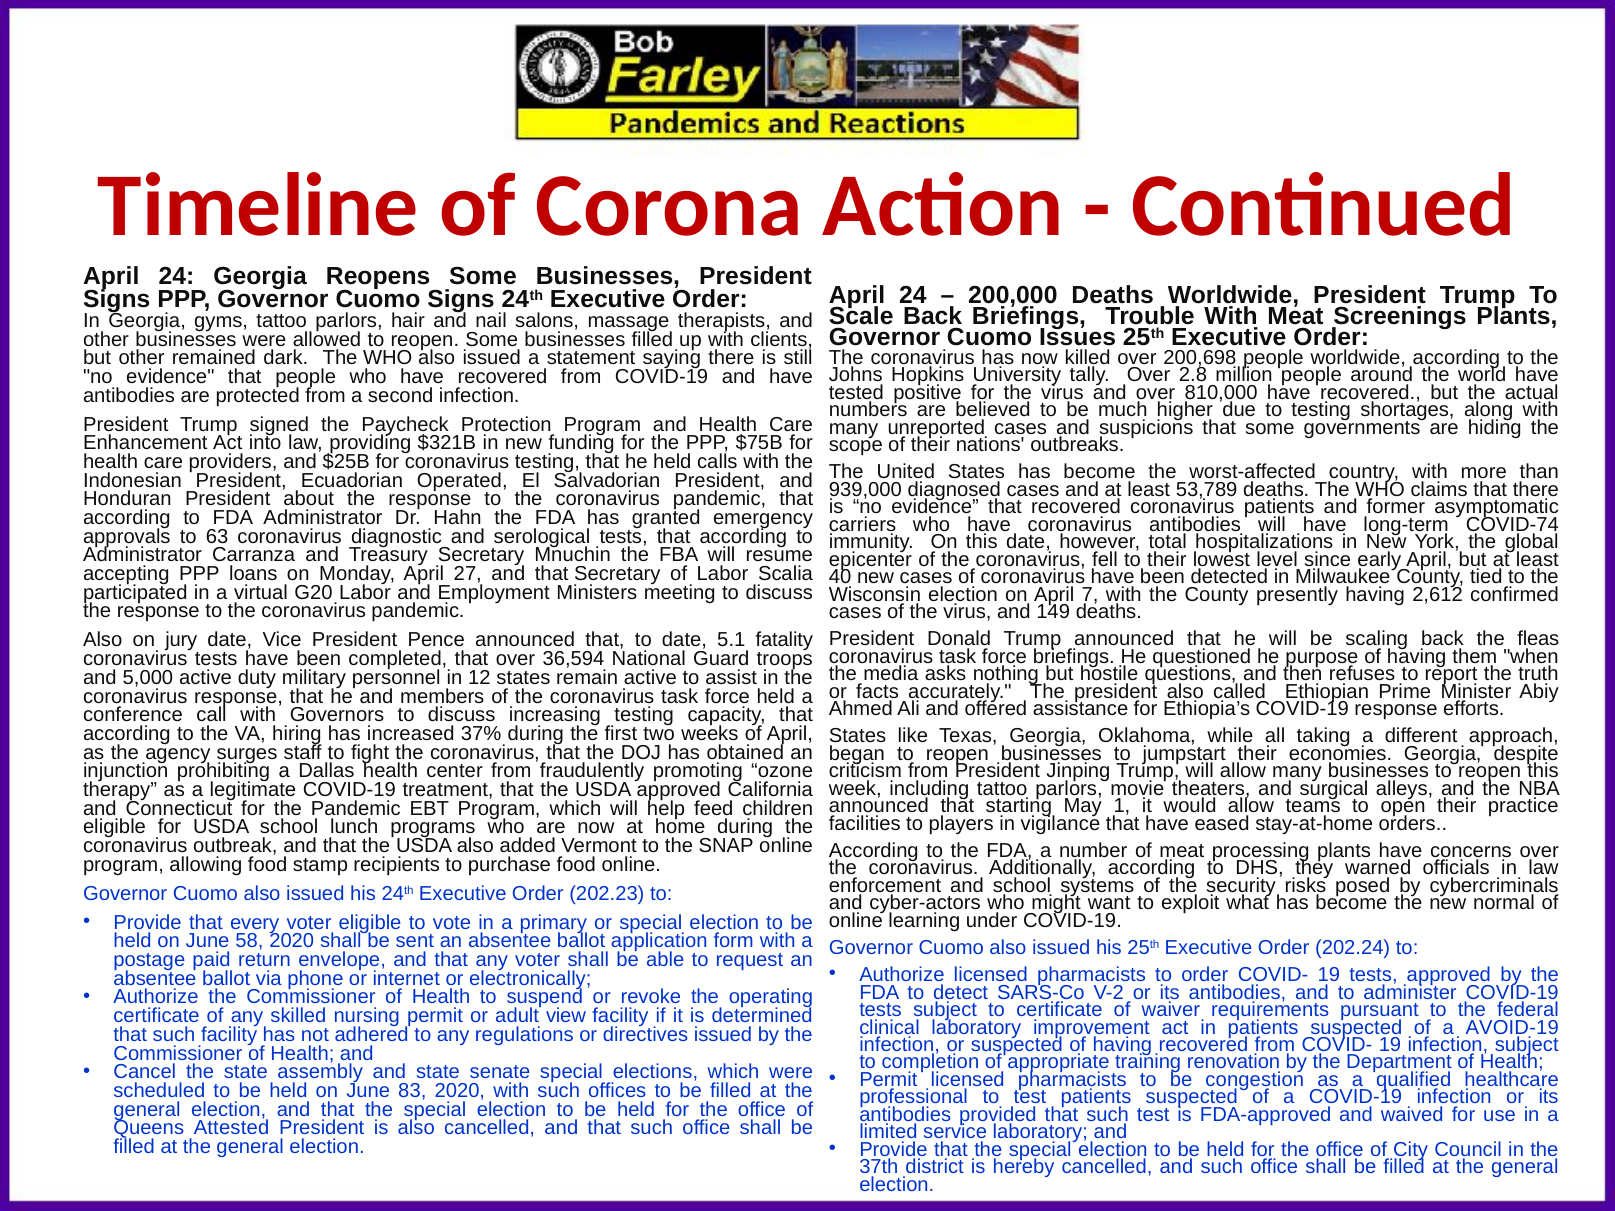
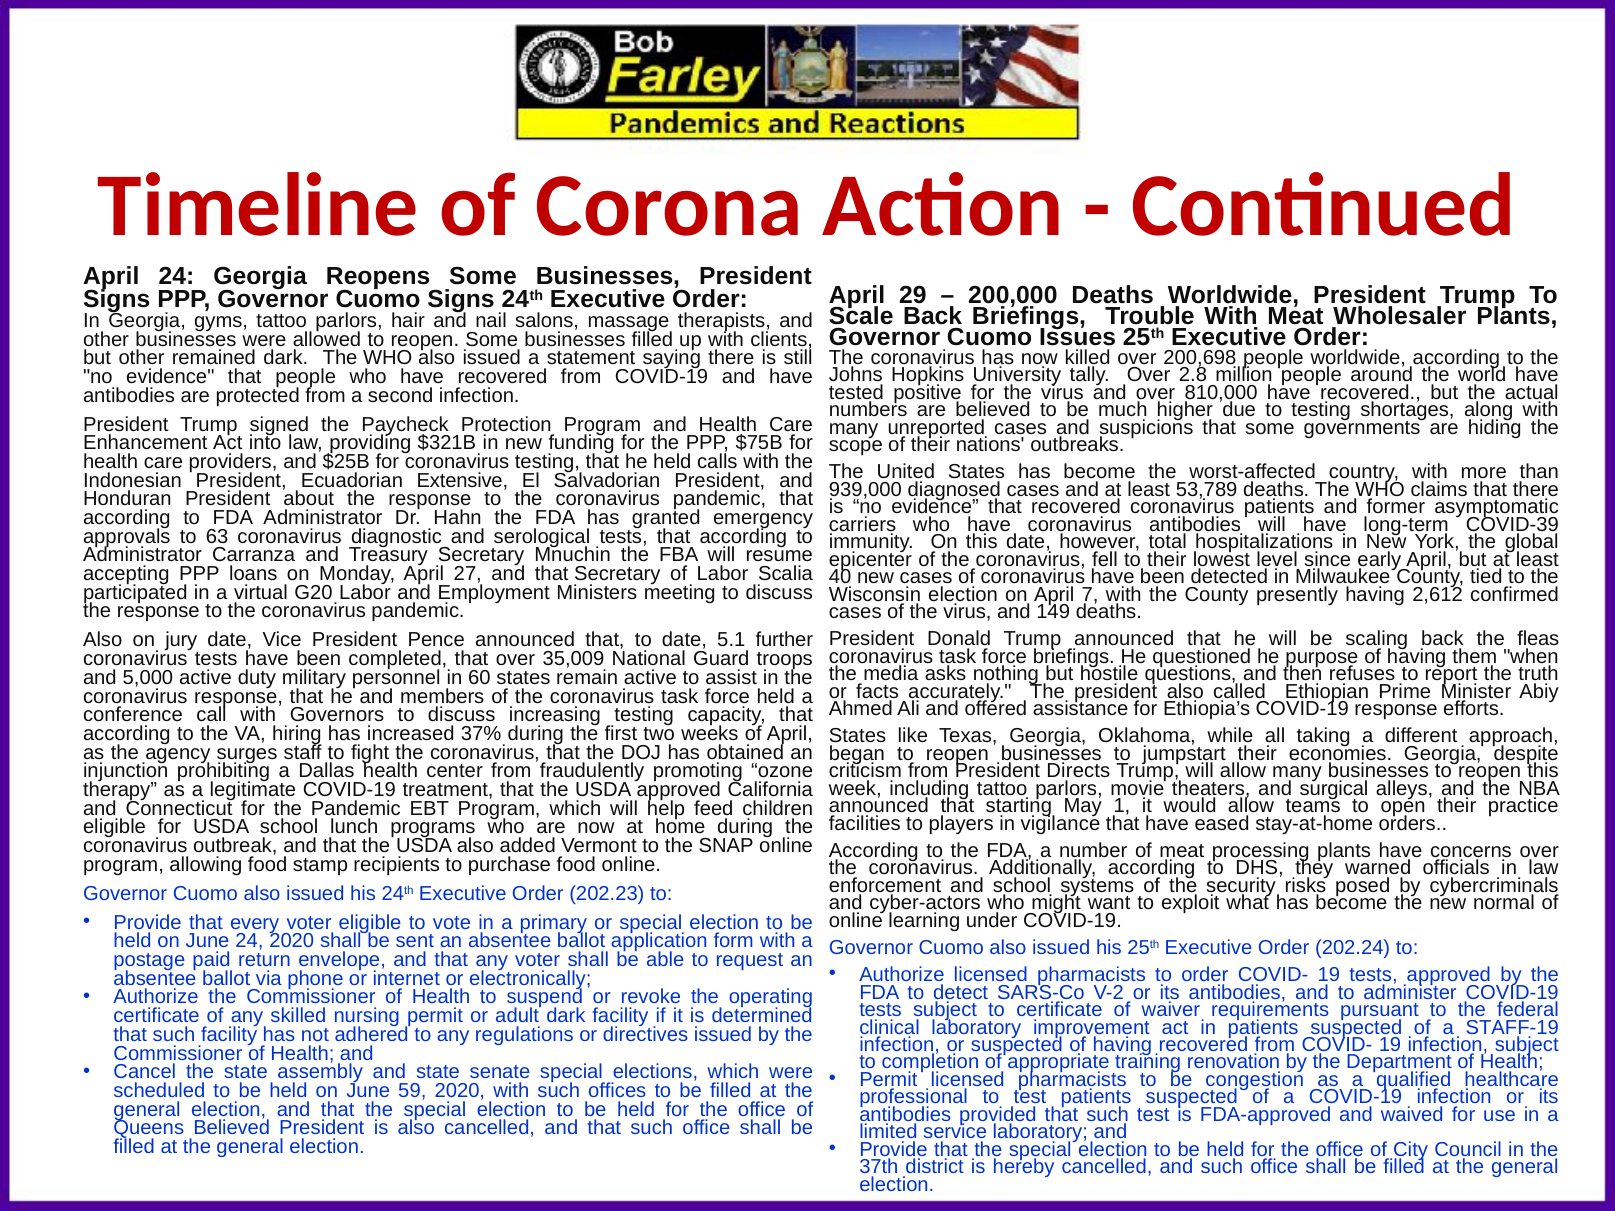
24: 24 -> 29 (913, 295)
Screenings: Screenings -> Wholesaler (1400, 316)
Operated: Operated -> Extensive (462, 481)
COVID-74: COVID-74 -> COVID-39 (1512, 525)
fatality: fatality -> further (784, 640)
36,594: 36,594 -> 35,009 (573, 659)
12: 12 -> 60 (479, 678)
Jinping: Jinping -> Directs (1078, 771)
June 58: 58 -> 24 (249, 941)
adult view: view -> dark (566, 1016)
AVOID-19: AVOID-19 -> STAFF-19 (1512, 1028)
83: 83 -> 59 (412, 1091)
Queens Attested: Attested -> Believed (232, 1128)
